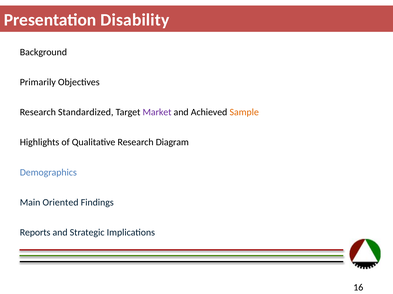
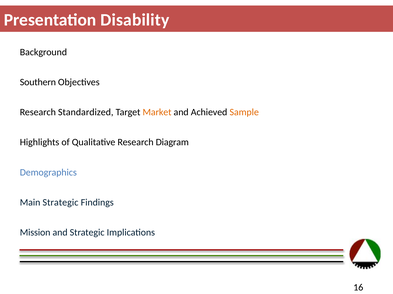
Primarily: Primarily -> Southern (38, 82)
Market colour: purple -> orange (157, 112)
Main Oriented: Oriented -> Strategic (60, 203)
Reports: Reports -> Mission (35, 233)
